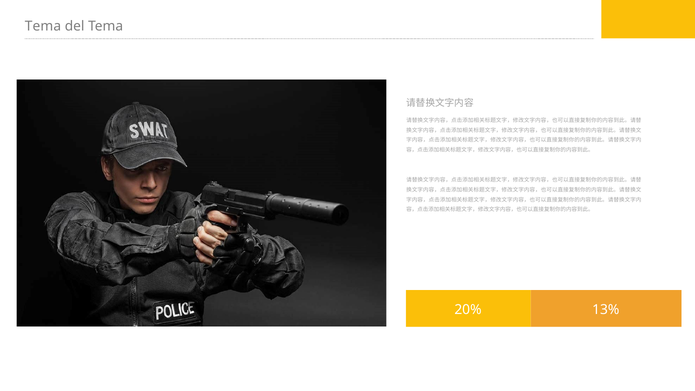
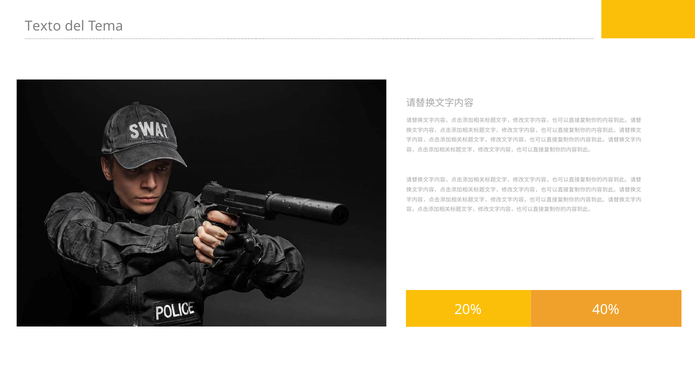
Tema: Tema -> Texto (43, 26)
13%: 13% -> 40% (606, 309)
